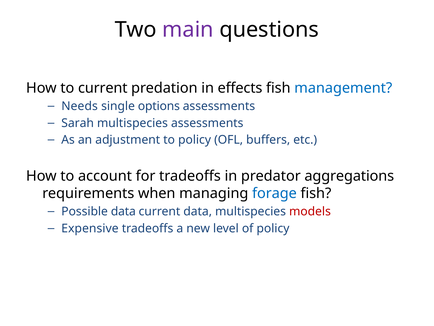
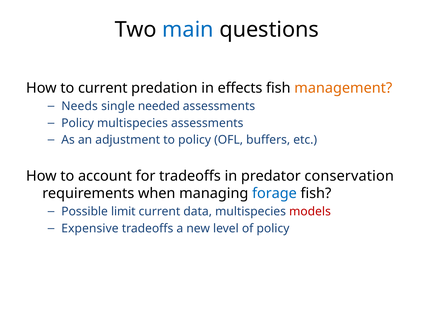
main colour: purple -> blue (188, 30)
management colour: blue -> orange (343, 88)
options: options -> needed (159, 106)
Sarah: Sarah -> Policy (78, 123)
aggregations: aggregations -> conservation (349, 176)
Possible data: data -> limit (123, 211)
